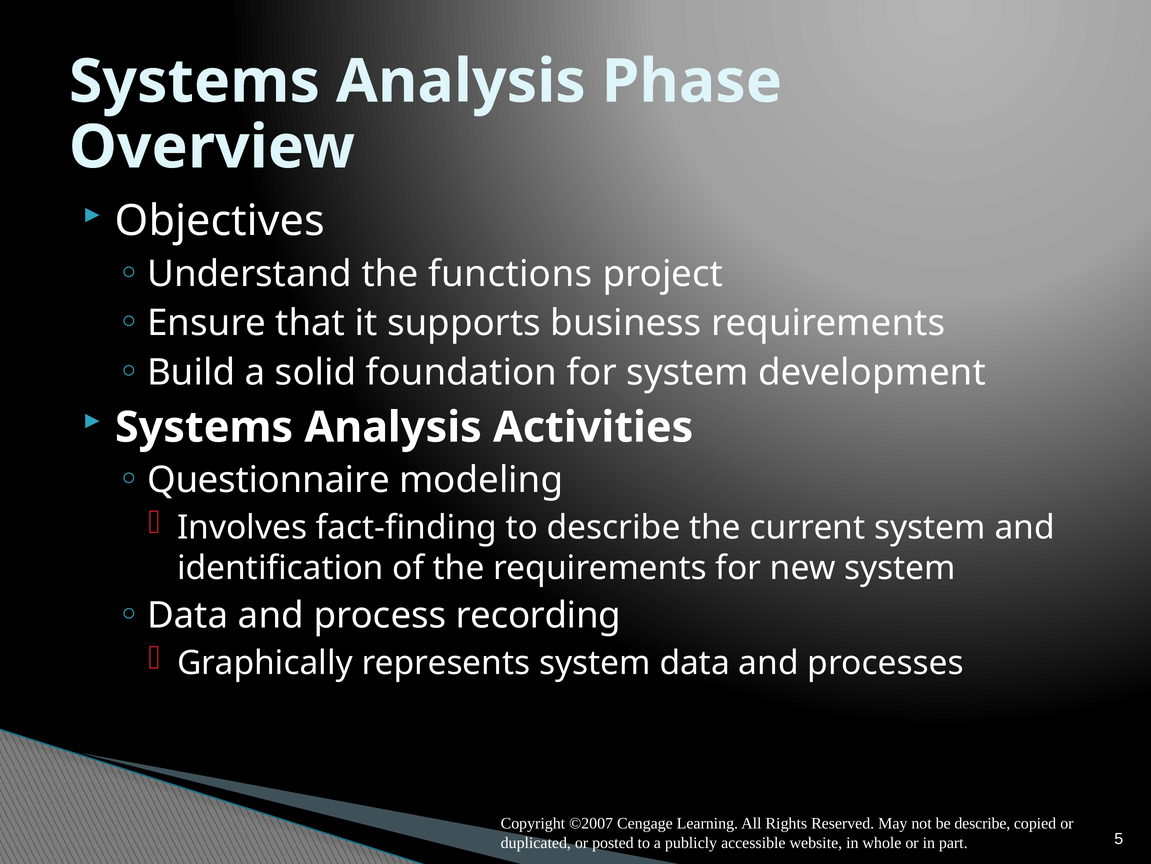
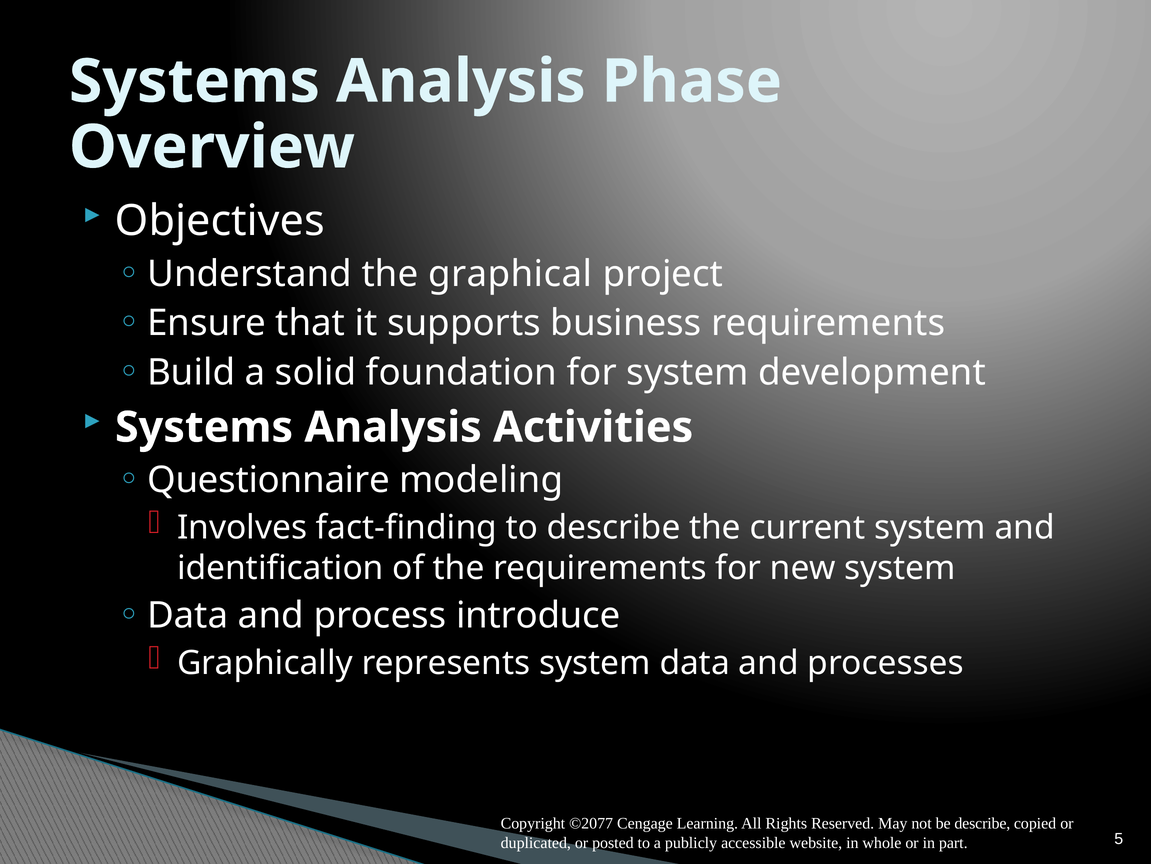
functions: functions -> graphical (510, 274)
recording: recording -> introduce (538, 615)
©2007: ©2007 -> ©2077 (591, 823)
